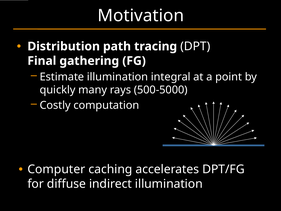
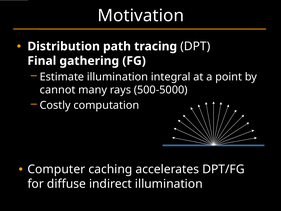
quickly: quickly -> cannot (58, 90)
